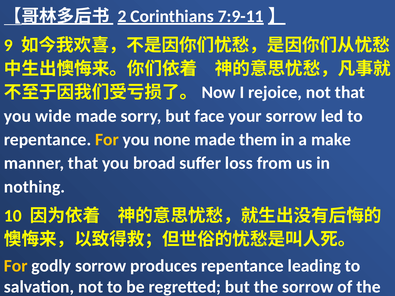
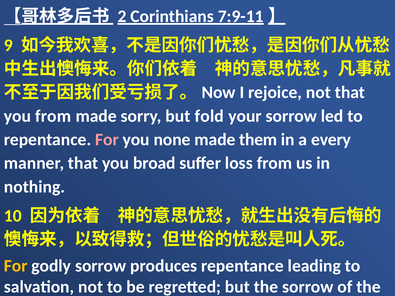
you wide: wide -> from (53, 116)
face: face -> fold (209, 116)
For colour: yellow -> pink (107, 140)
make: make -> every (331, 140)
